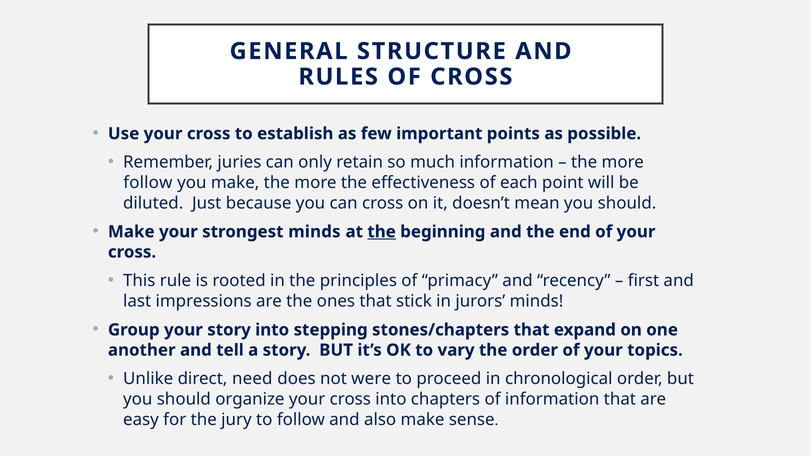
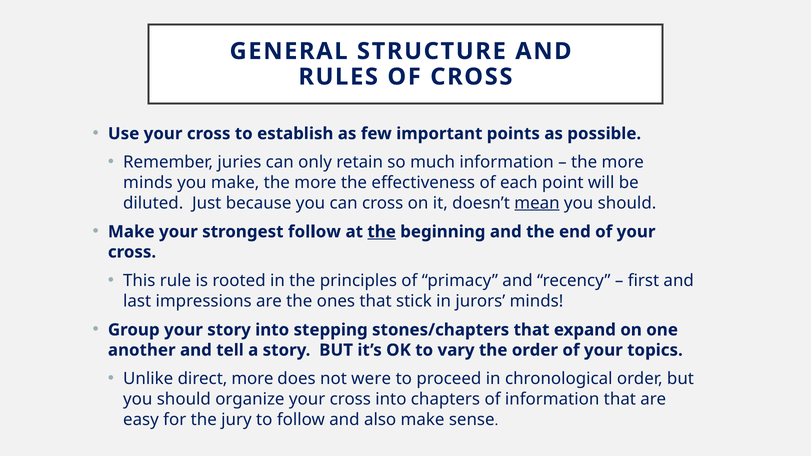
follow: follow -> minds (148, 183)
mean underline: none -> present (537, 203)
strongest minds: minds -> follow (314, 232)
direct need: need -> more (252, 379)
